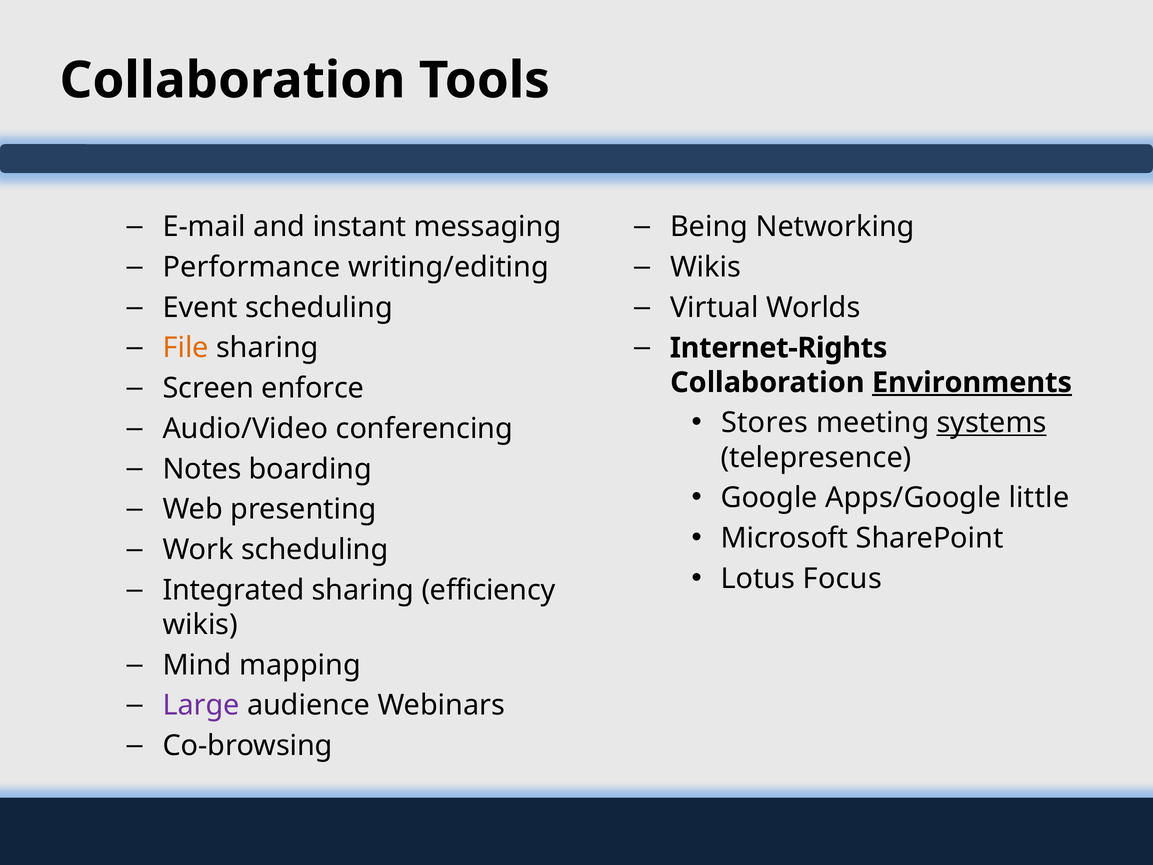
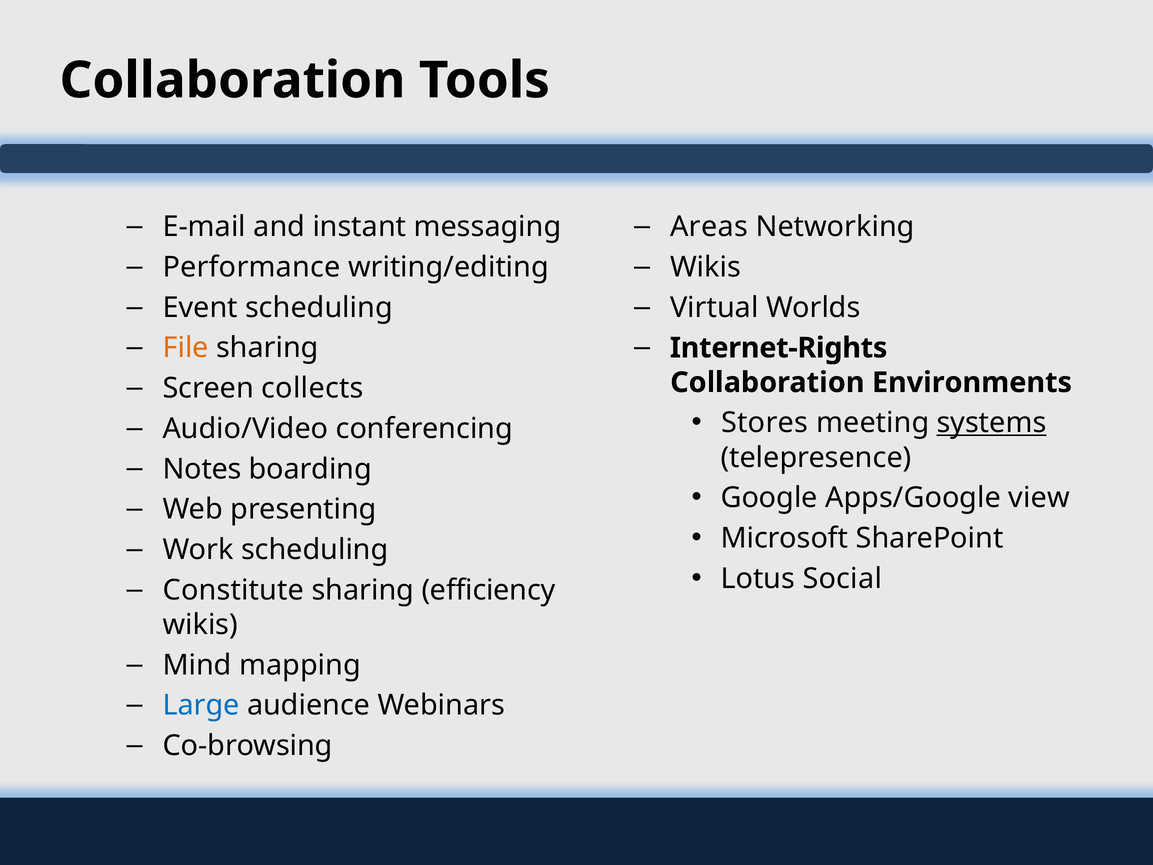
Being: Being -> Areas (709, 227)
enforce: enforce -> collects (313, 388)
Environments underline: present -> none (972, 382)
little: little -> view (1039, 498)
Focus: Focus -> Social (842, 578)
Integrated: Integrated -> Constitute (233, 590)
Large colour: purple -> blue (201, 705)
